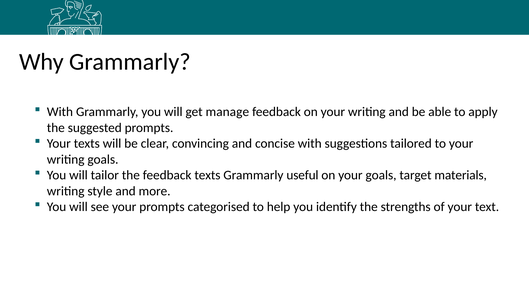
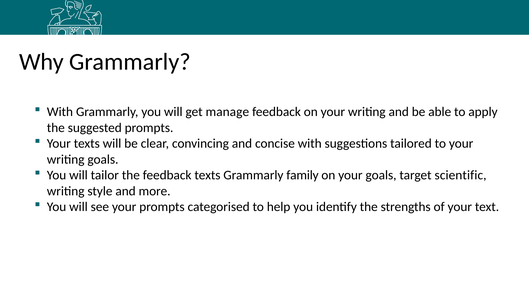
useful: useful -> family (302, 176)
materials: materials -> scientific (461, 176)
